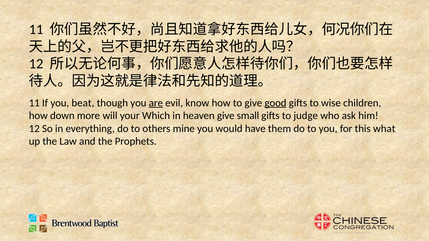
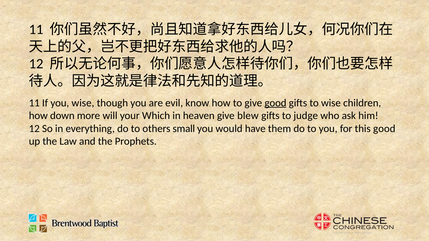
you beat: beat -> wise (83, 103)
are underline: present -> none (156, 103)
small: small -> blew (248, 116)
mine: mine -> small (184, 129)
this what: what -> good (384, 129)
